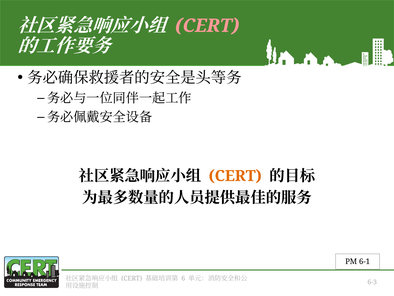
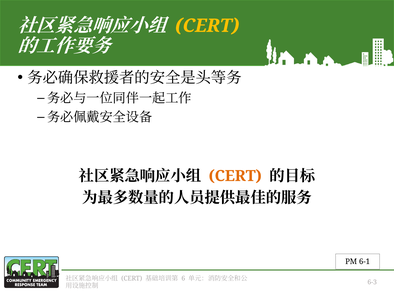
CERT colour: pink -> yellow (207, 26)
